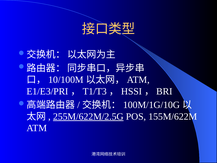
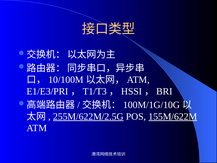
155M/622M underline: none -> present (173, 116)
